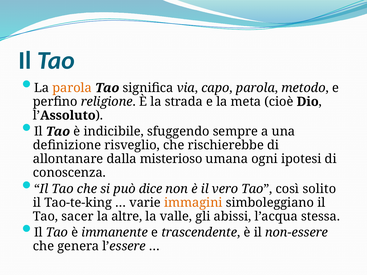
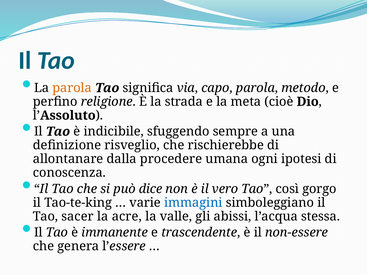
misterioso: misterioso -> procedere (171, 159)
solito: solito -> gorgo (319, 189)
immagini colour: orange -> blue (193, 203)
altre: altre -> acre (127, 217)
